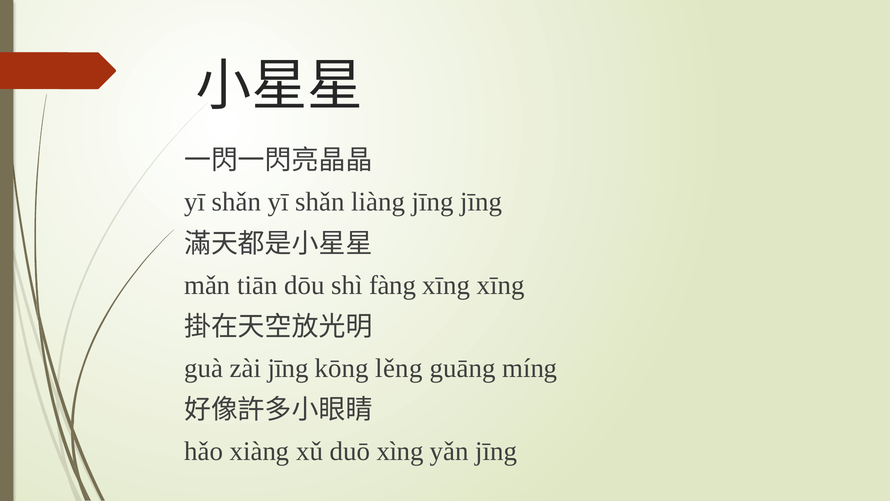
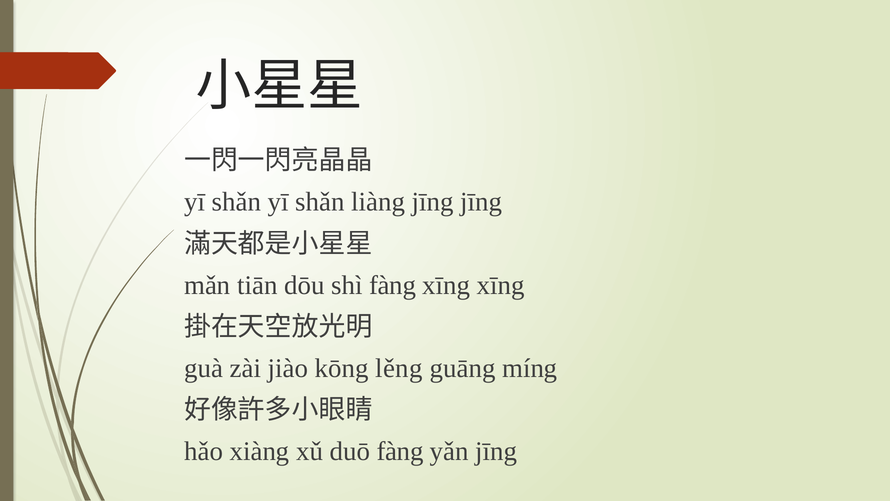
zài jīng: jīng -> jiào (288, 368)
duō xìng: xìng -> fàng (400, 451)
